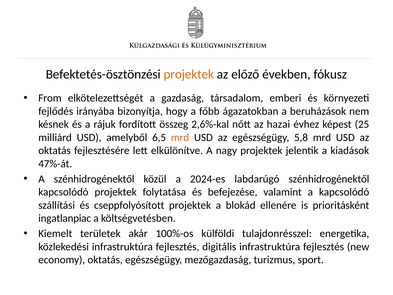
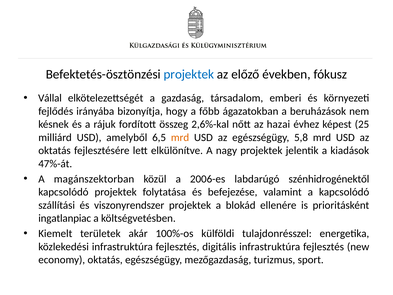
projektek colour: orange -> blue (189, 74)
From: From -> Vállal (50, 98)
A szénhidrogénektől: szénhidrogénektől -> magánszektorban (94, 179)
2024-es: 2024-es -> 2006-es (208, 179)
cseppfolyósított: cseppfolyósított -> viszonyrendszer (129, 205)
